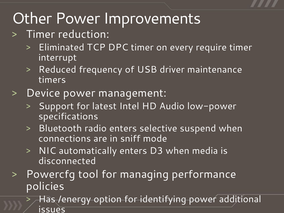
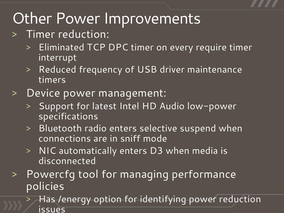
power additional: additional -> reduction (240, 199)
